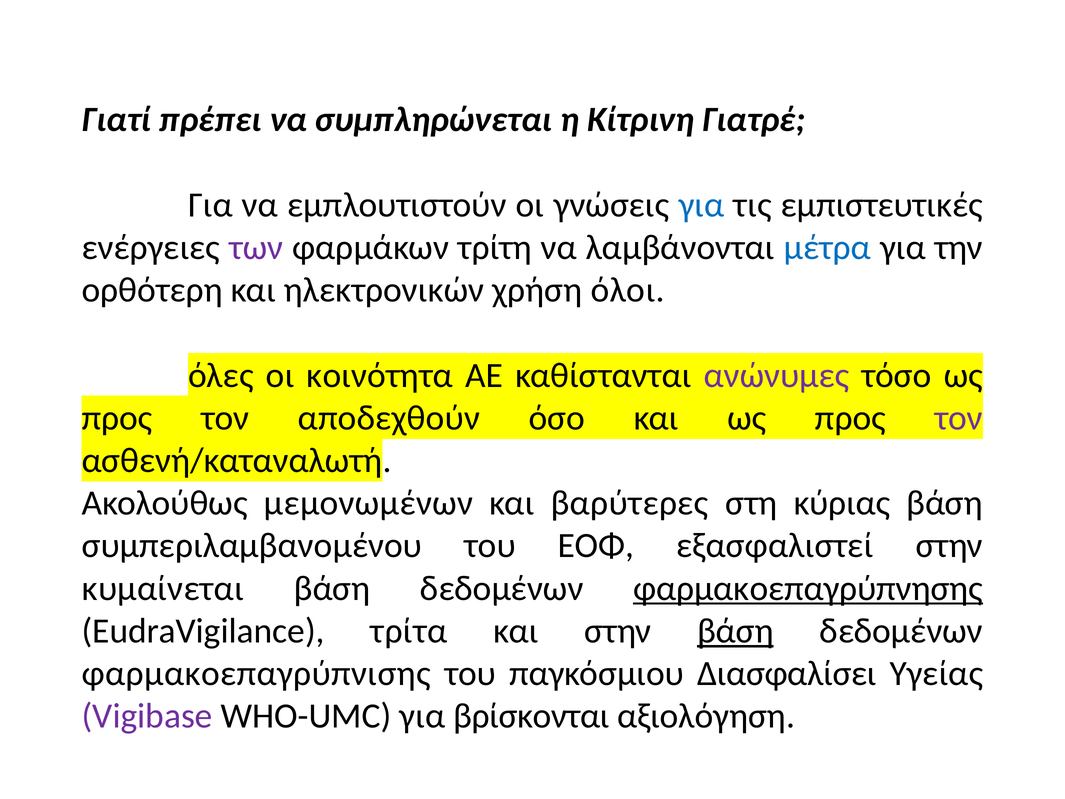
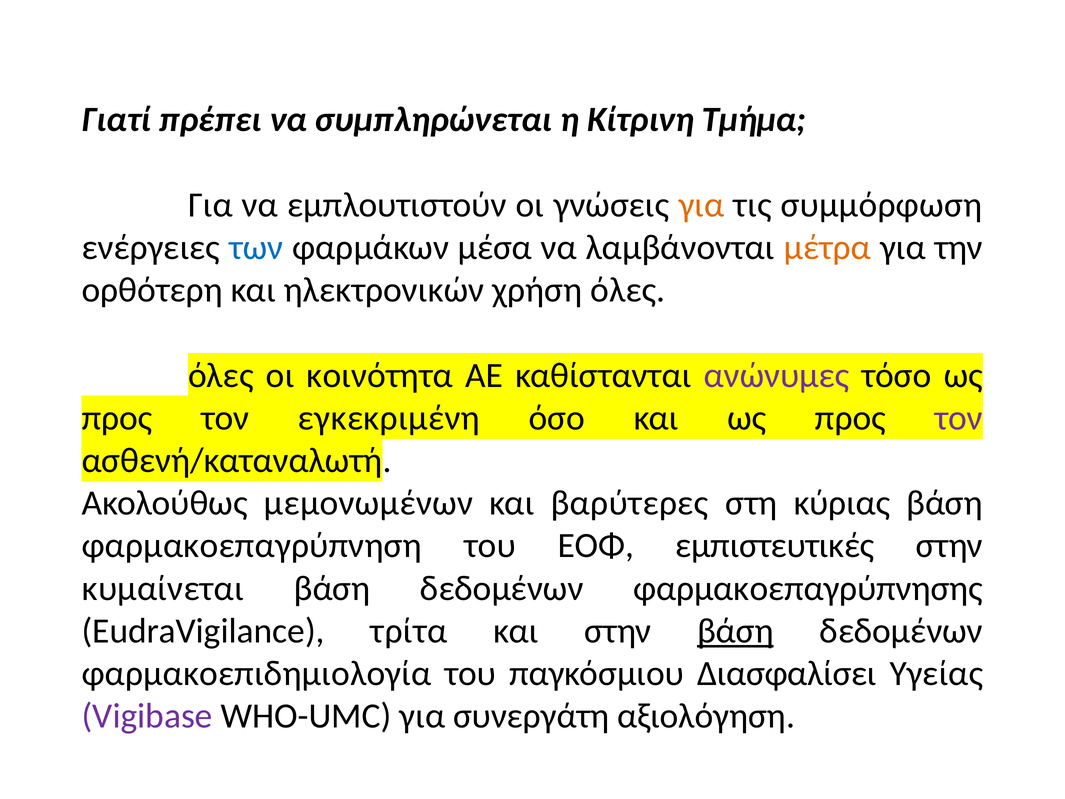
Γιατρέ: Γιατρέ -> Τμήμα (754, 120)
για colour: blue -> orange (701, 205)
εμπιστευτικές: εμπιστευτικές -> συμμόρφωση (882, 205)
των colour: purple -> blue (256, 247)
τρίτη: τρίτη -> μέσα (495, 247)
μέτρα colour: blue -> orange (827, 247)
χρήση όλοι: όλοι -> όλες (628, 290)
αποδεχθούν: αποδεχθούν -> εγκεκριμένη (389, 418)
συμπεριλαμβανομένου: συμπεριλαμβανομένου -> φαρμακοεπαγρύπνηση (252, 546)
εξασφαλιστεί: εξασφαλιστεί -> εμπιστευτικές (775, 546)
φαρμακοεπαγρύπνησης underline: present -> none (808, 588)
φαρμακοεπαγρύπνισης: φαρμακοεπαγρύπνισης -> φαρμακοεπιδημιολογία (256, 673)
βρίσκονται: βρίσκονται -> συνεργάτη (531, 716)
